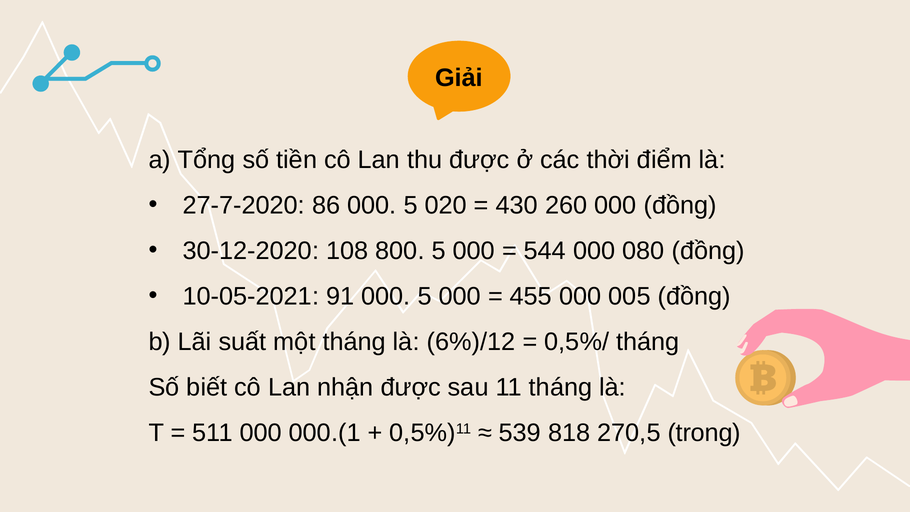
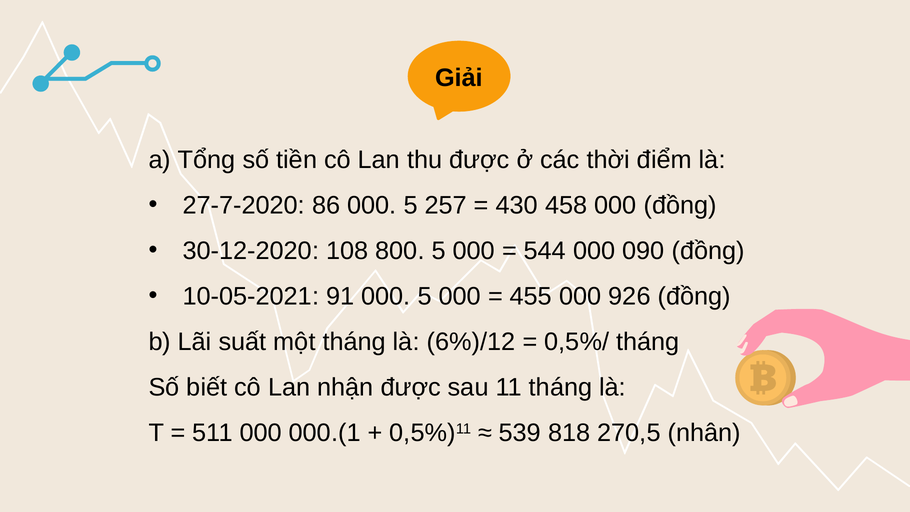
020: 020 -> 257 (446, 205)
260: 260 -> 458 (566, 205)
080: 080 -> 090 (643, 251)
005: 005 -> 926 (629, 296)
trong: trong -> nhân (704, 433)
